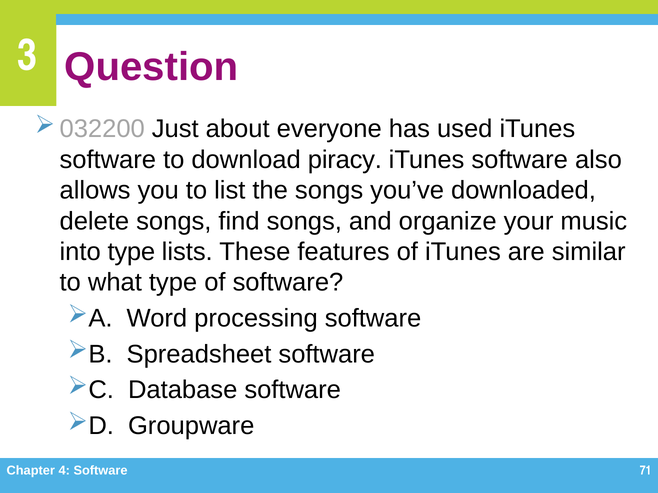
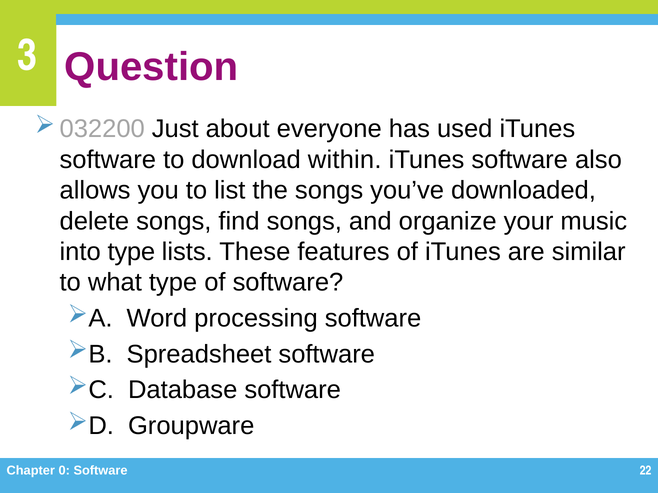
piracy: piracy -> within (345, 160)
4: 4 -> 0 (64, 471)
71: 71 -> 22 (646, 471)
